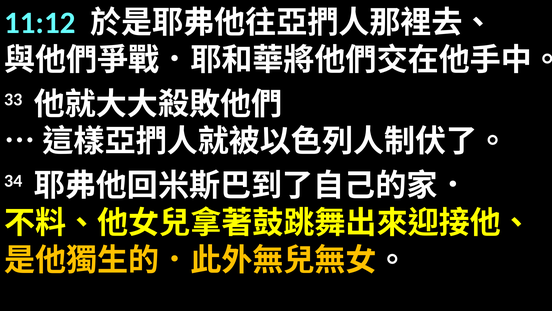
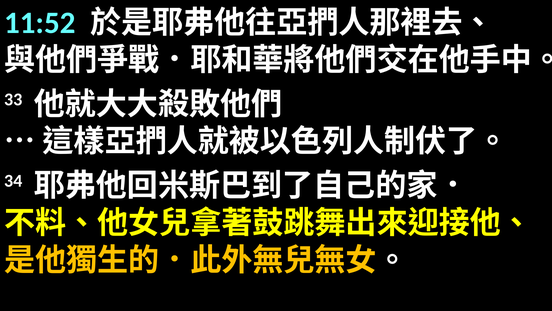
11:12: 11:12 -> 11:52 (40, 23)
